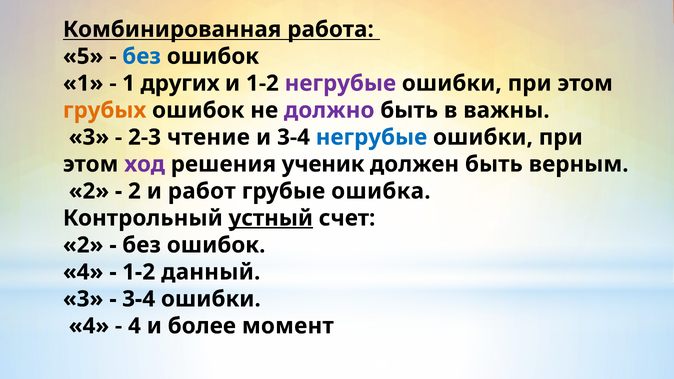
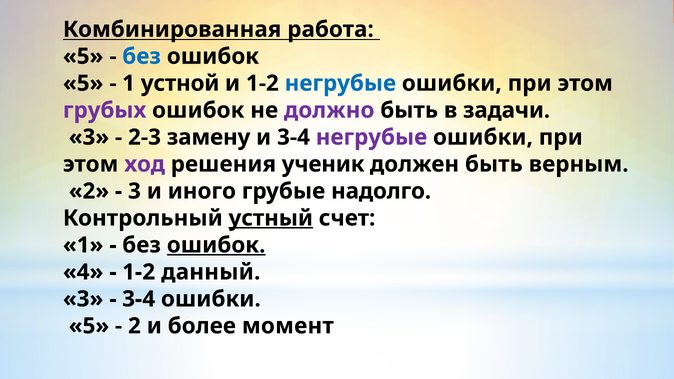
1: 1 -> 5 (83, 83)
других: других -> устной (180, 83)
негрубые colour: purple -> blue (340, 83)
грубых colour: orange -> purple (105, 110)
важны: важны -> задачи (507, 110)
чтение: чтение -> замену (209, 137)
негрубые colour: blue -> purple (371, 137)
2: 2 -> 3 (134, 191)
работ: работ -> иного (202, 191)
ошибка: ошибка -> надолго (381, 191)
2: 2 -> 1 (83, 245)
ошибок underline: none -> present (216, 245)
4: 4 -> 5 (89, 326)
4: 4 -> 2 (134, 326)
